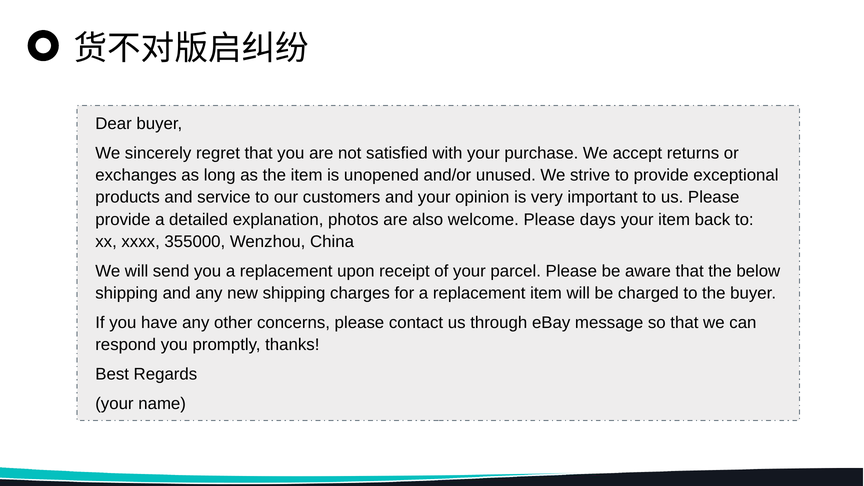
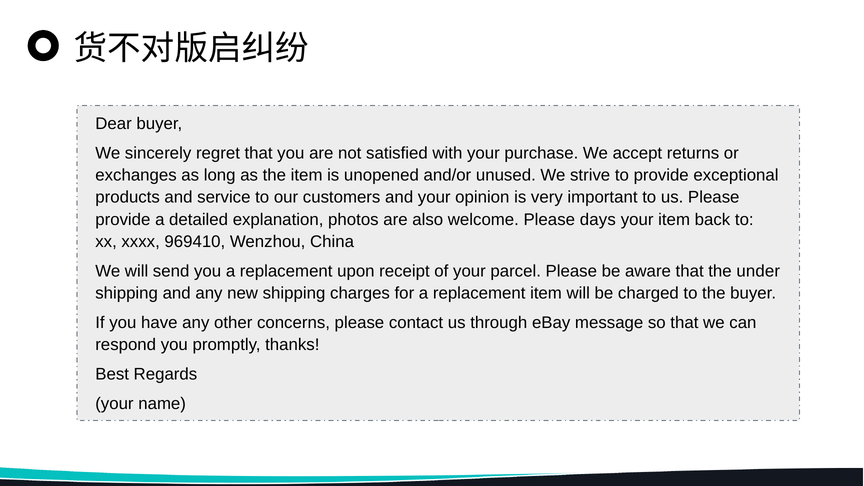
355000: 355000 -> 969410 (195, 242)
below: below -> under (758, 271)
